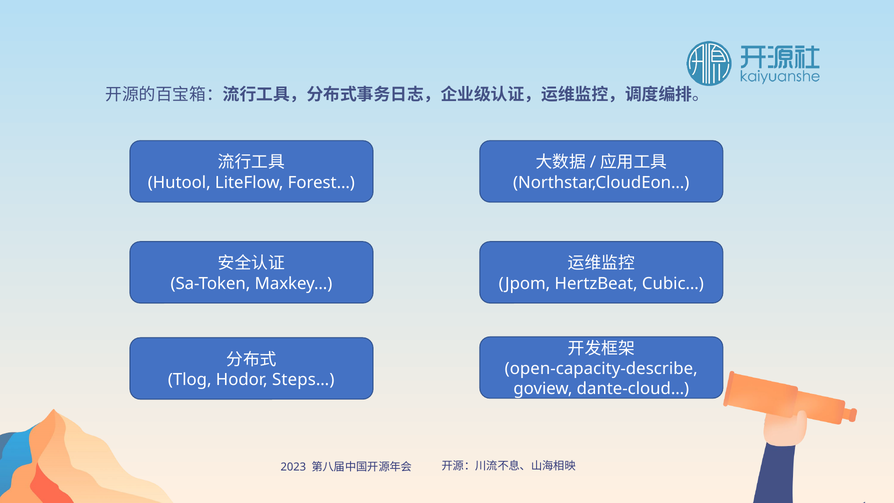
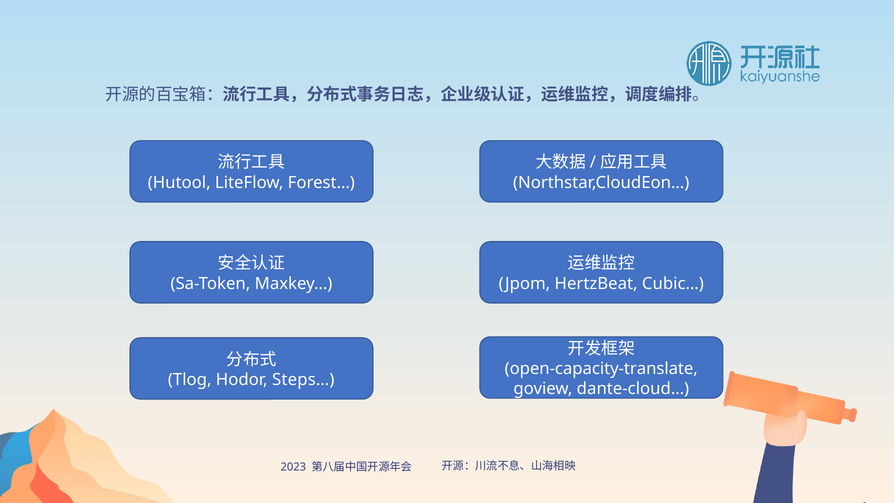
open-capacity-describe: open-capacity-describe -> open-capacity-translate (601, 369)
